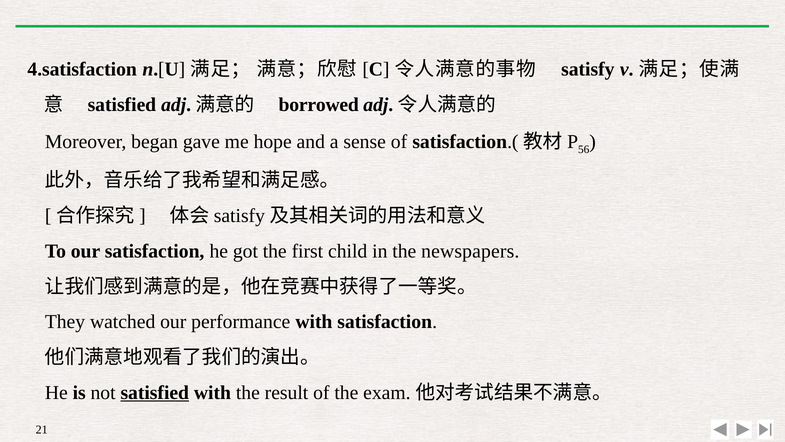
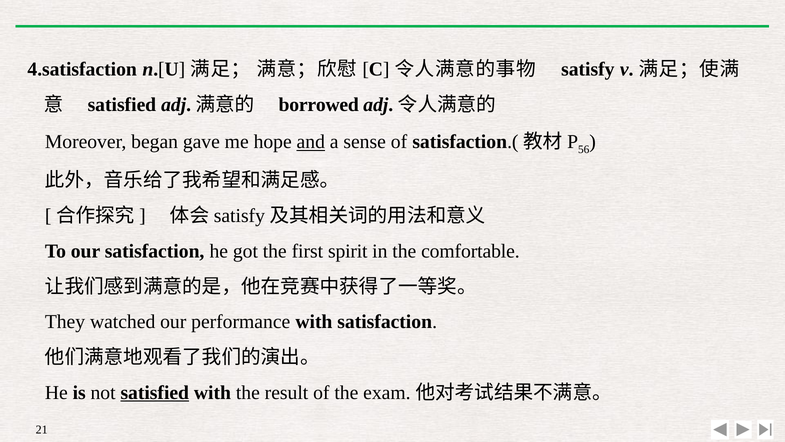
and underline: none -> present (311, 142)
child: child -> spirit (348, 251)
newspapers: newspapers -> comfortable (470, 251)
